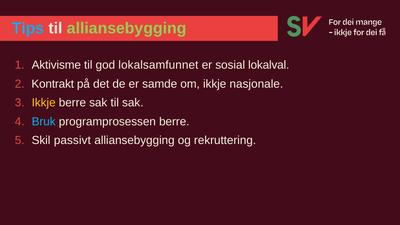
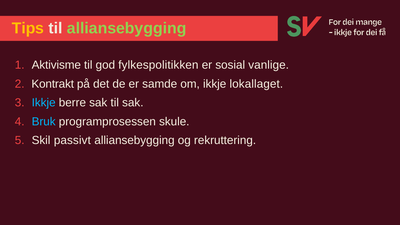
Tips colour: light blue -> yellow (28, 28)
lokalsamfunnet: lokalsamfunnet -> fylkespolitikken (158, 65)
lokalval: lokalval -> vanlige (269, 65)
nasjonale: nasjonale -> lokallaget (256, 84)
Ikkje colour: yellow -> light blue (44, 103)
programprosessen berre: berre -> skule (174, 122)
